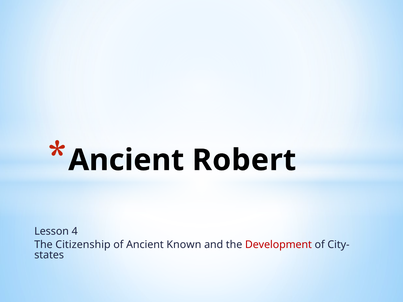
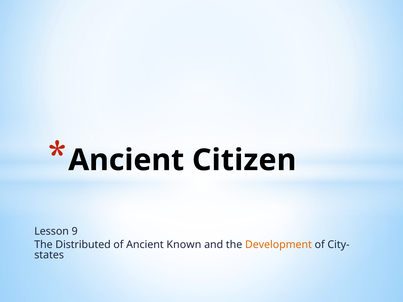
Robert: Robert -> Citizen (244, 160)
4: 4 -> 9 (75, 231)
Citizenship: Citizenship -> Distributed (83, 245)
Development colour: red -> orange (278, 245)
